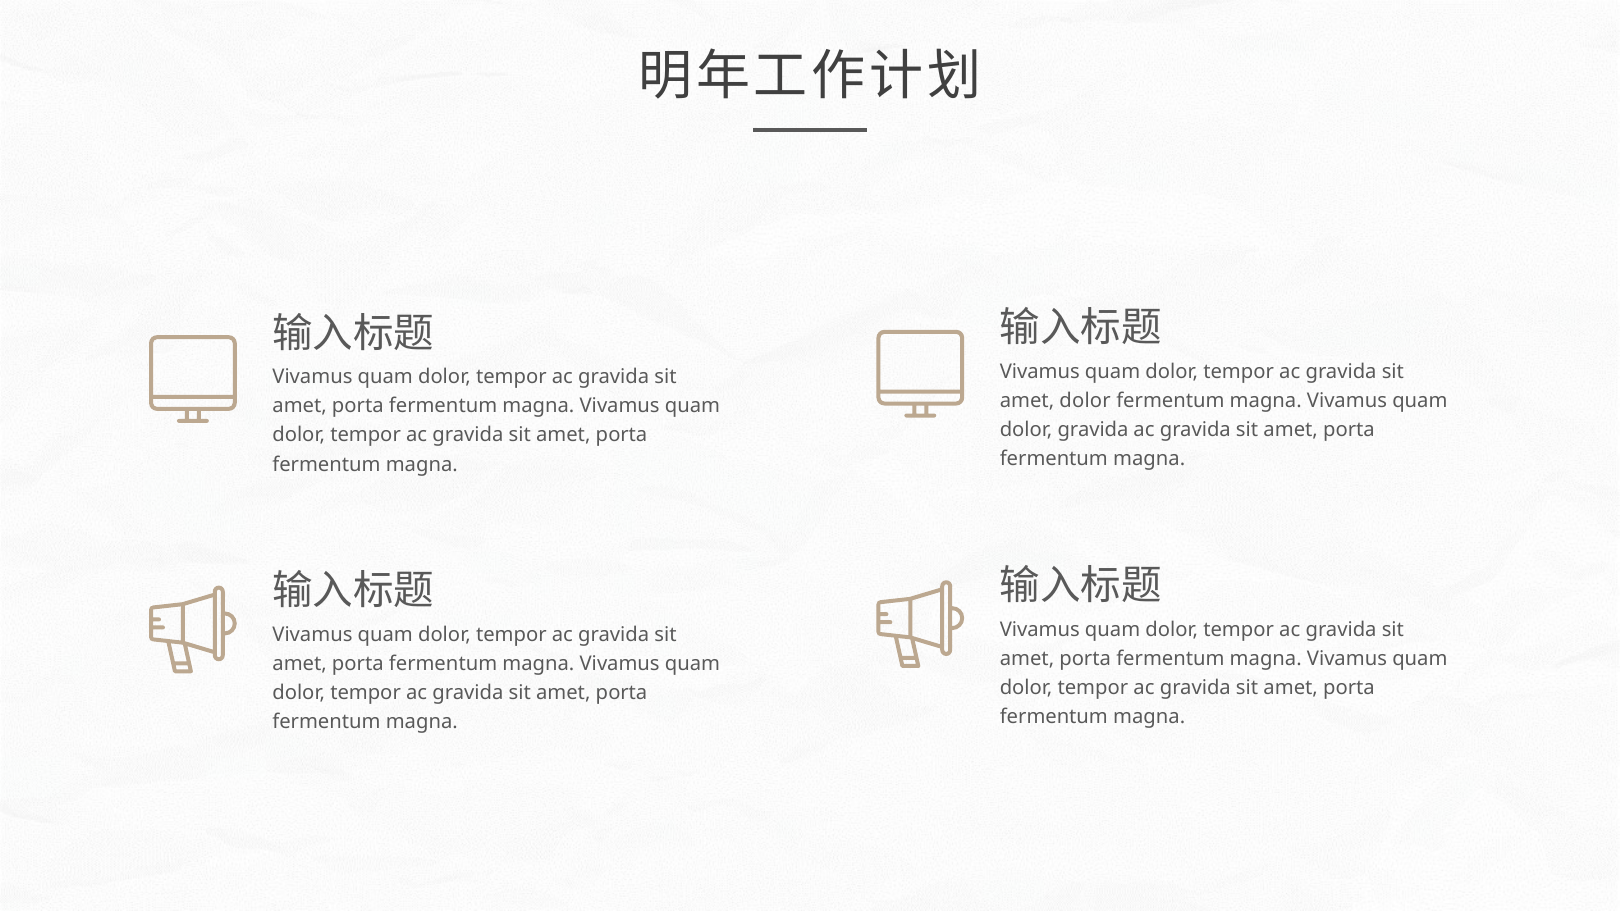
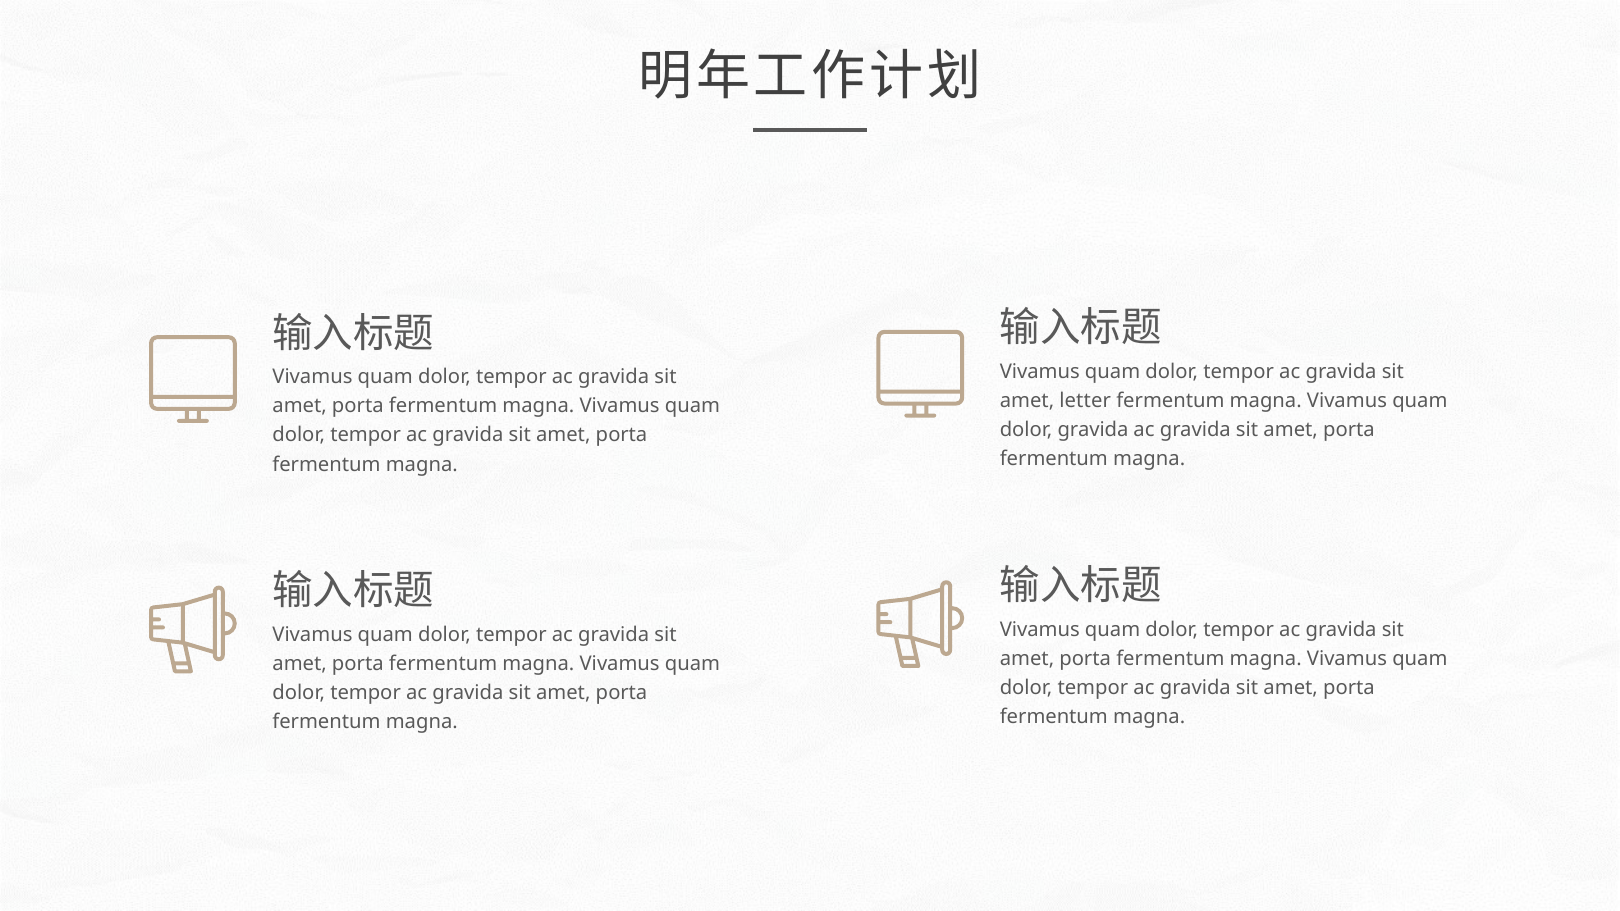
amet dolor: dolor -> letter (1085, 401)
